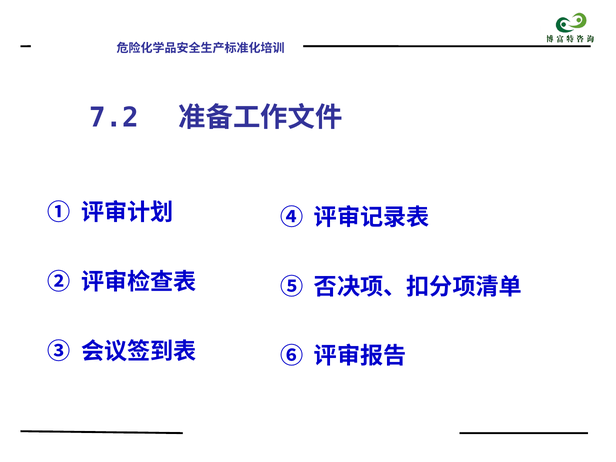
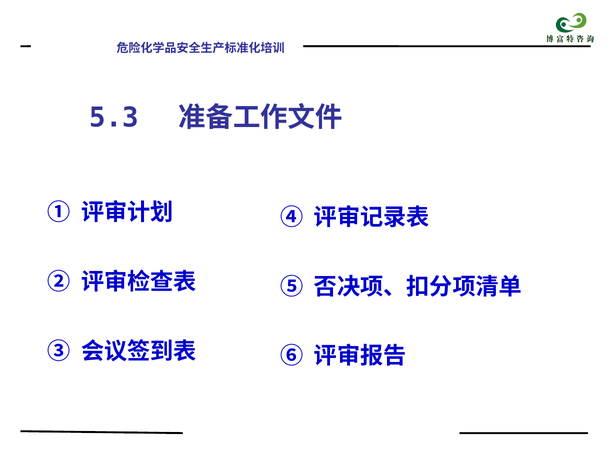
7.2: 7.2 -> 5.3 (114, 118)
